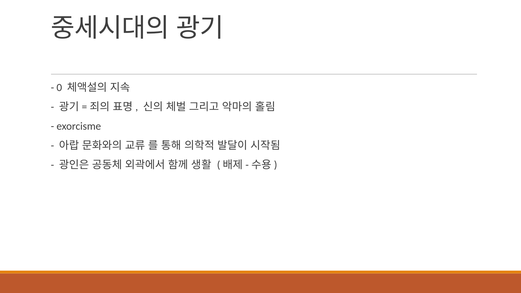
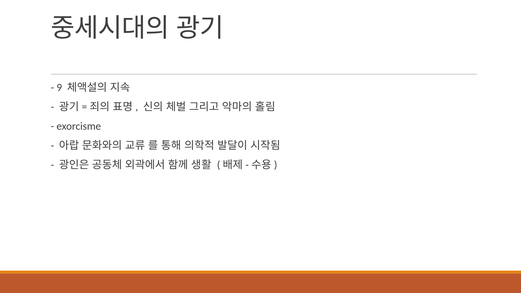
0: 0 -> 9 (59, 88)
